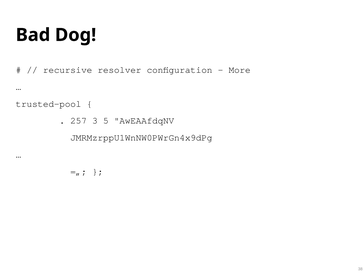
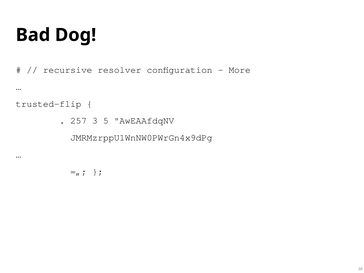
trusted-pool: trusted-pool -> trusted-flip (49, 104)
